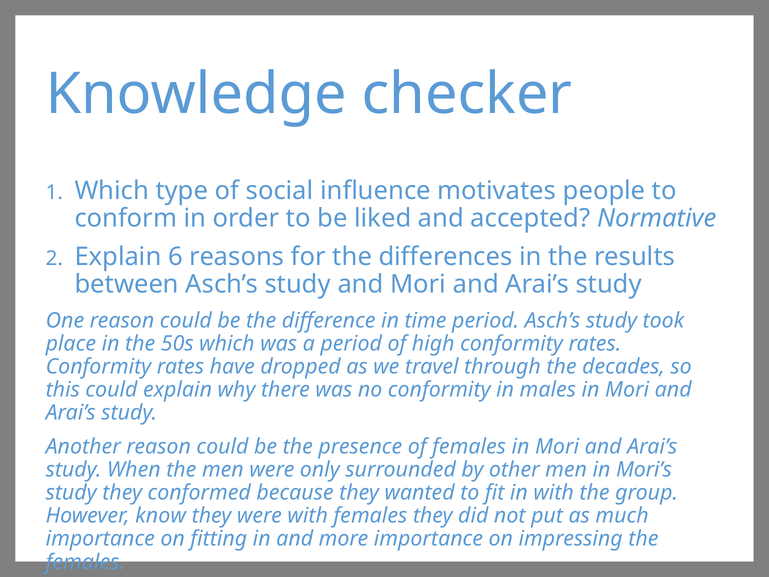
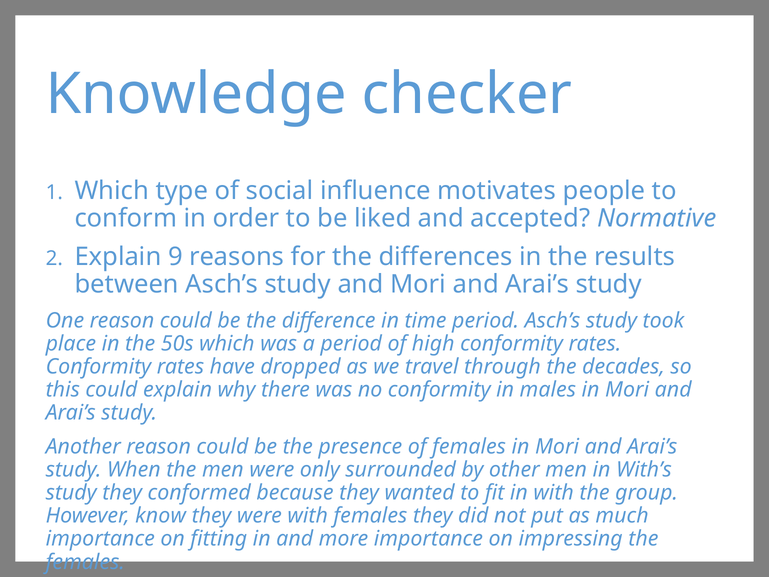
6: 6 -> 9 (175, 257)
Mori’s: Mori’s -> With’s (644, 469)
